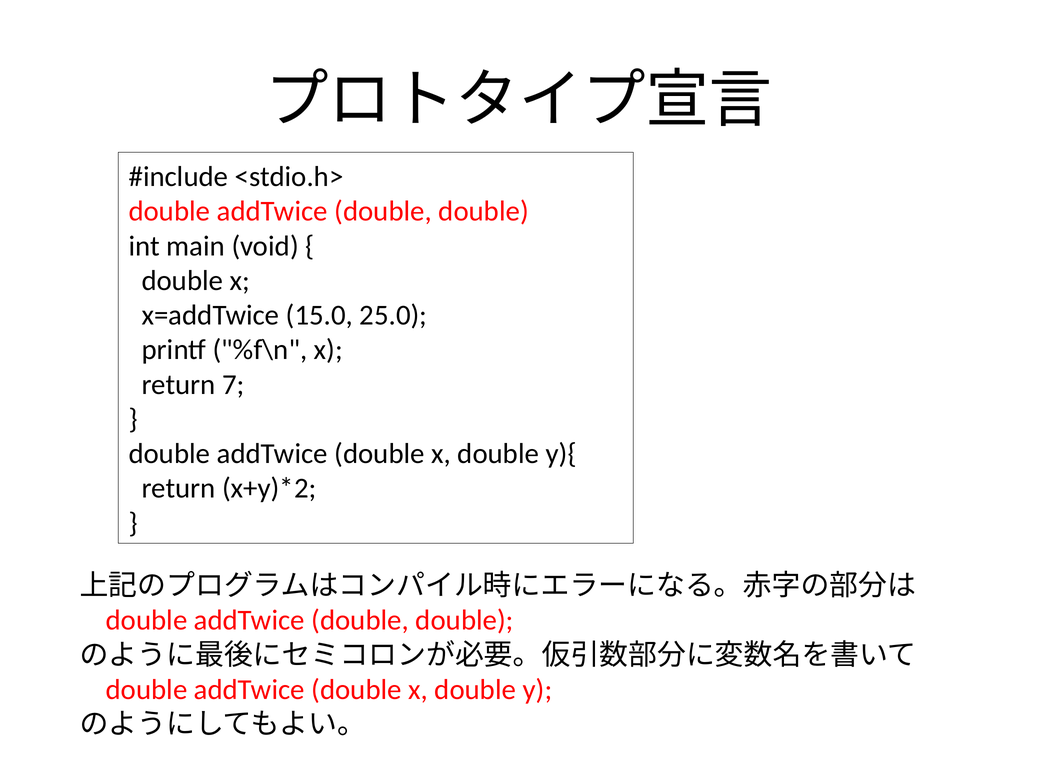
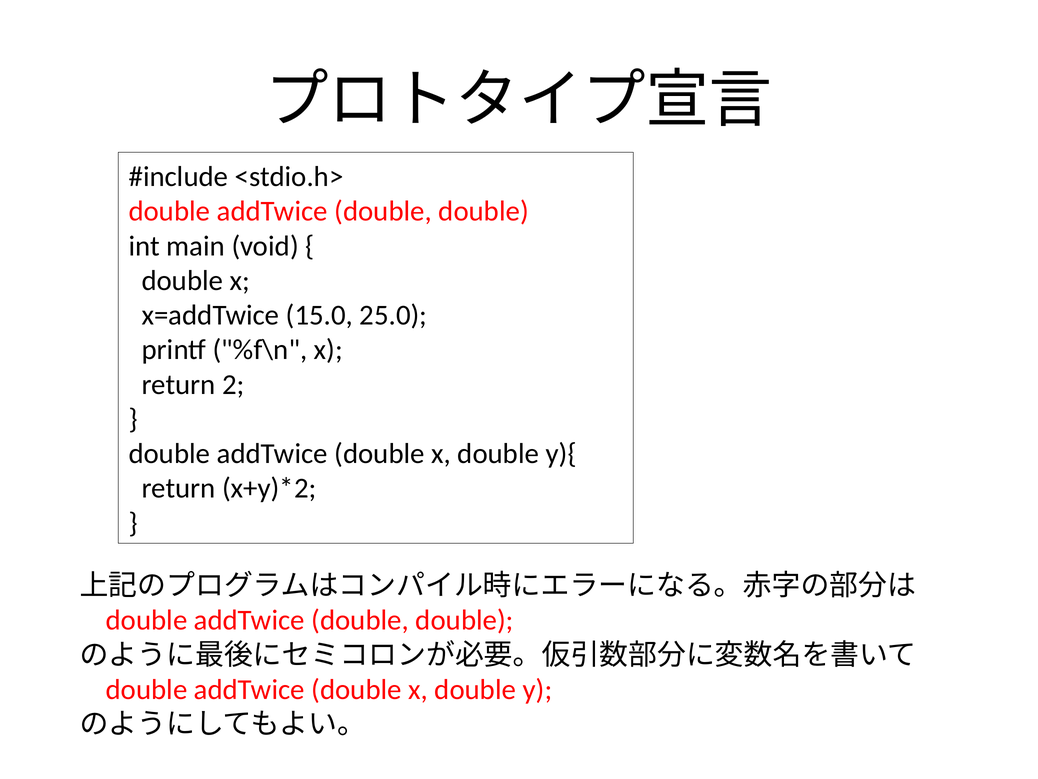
7: 7 -> 2 (233, 384)
